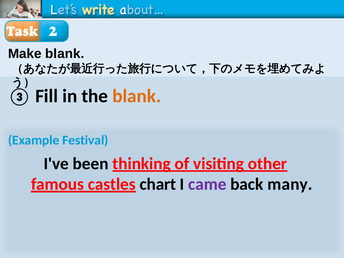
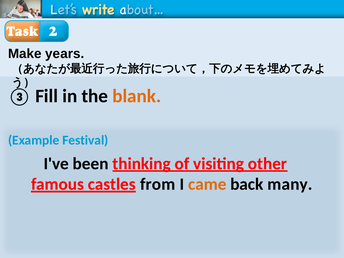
Make blank: blank -> years (65, 54)
chart: chart -> from (158, 184)
came colour: purple -> orange (207, 184)
